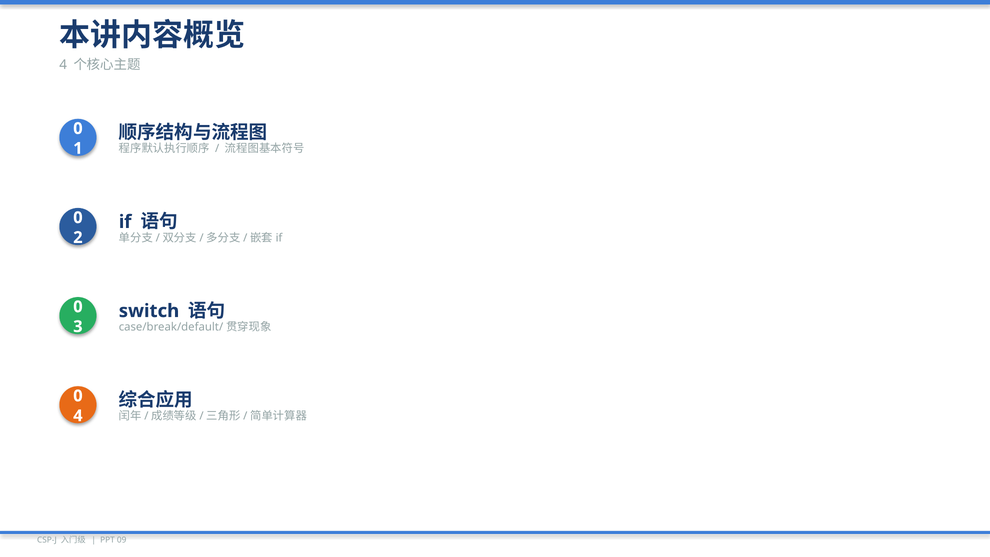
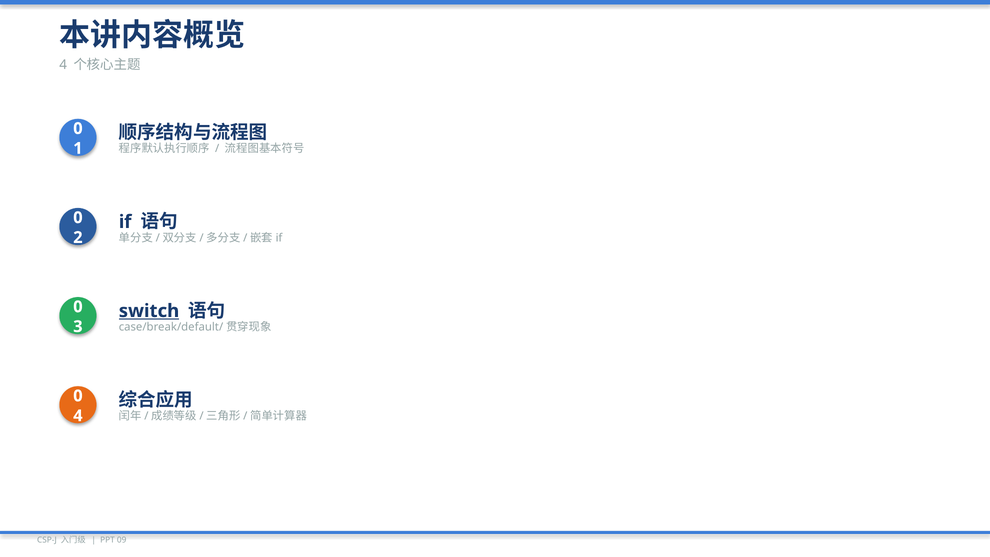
switch underline: none -> present (149, 311)
